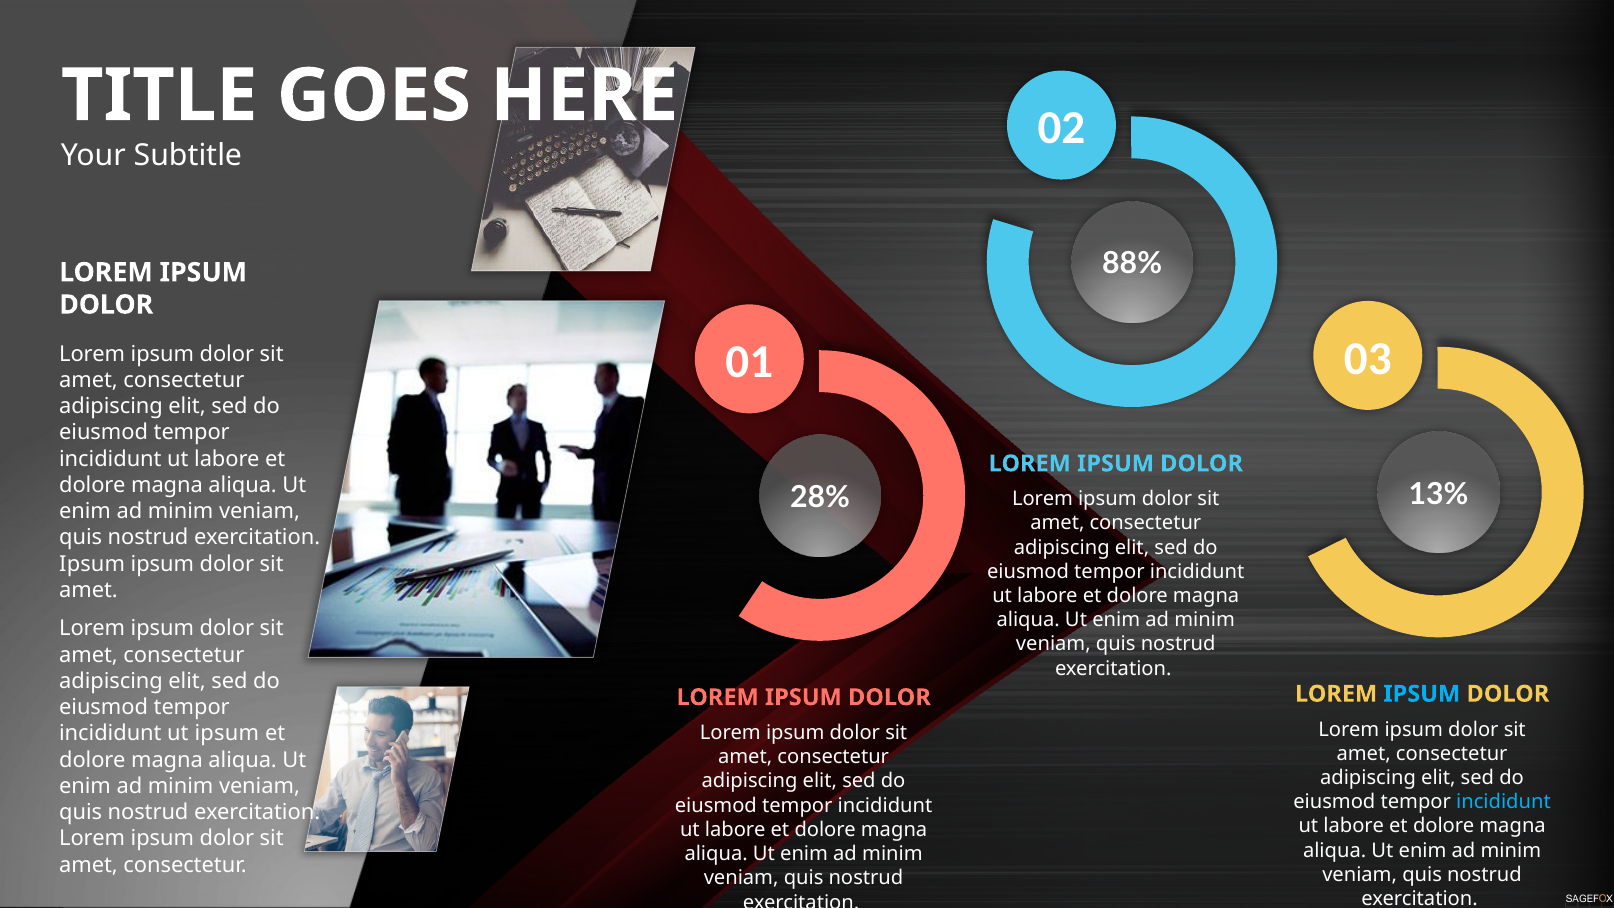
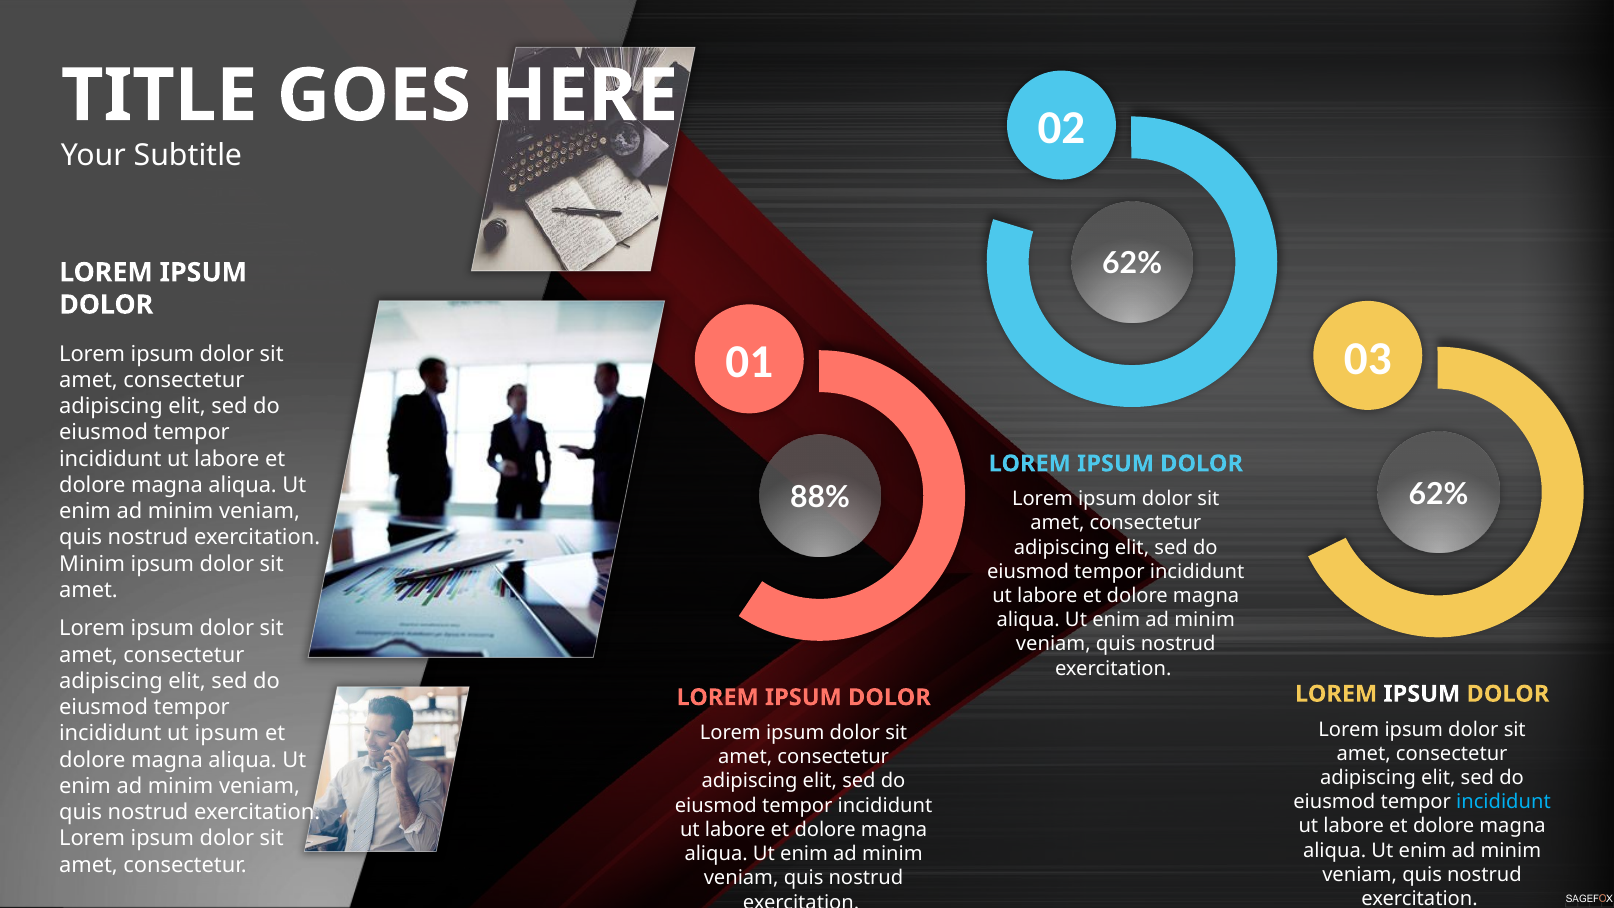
88%: 88% -> 62% (1132, 264)
13%: 13% -> 62% (1438, 494)
28%: 28% -> 88% (820, 498)
Ipsum: Ipsum -> Minim (92, 564)
IPSUM colour: light blue -> white (1422, 694)
